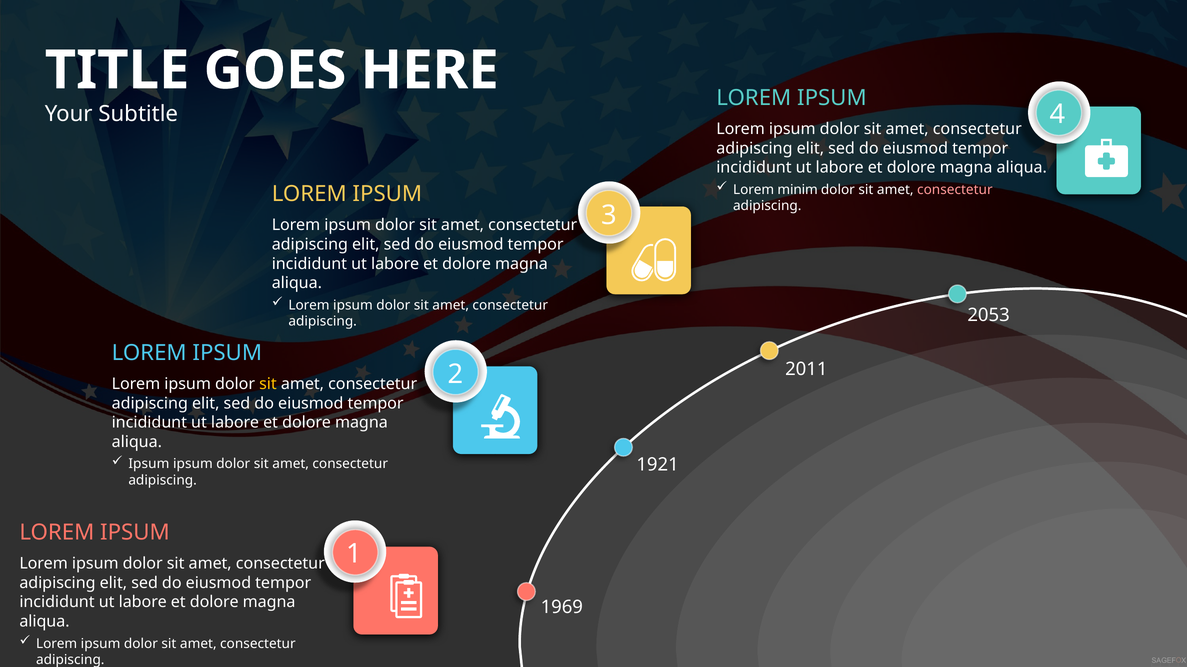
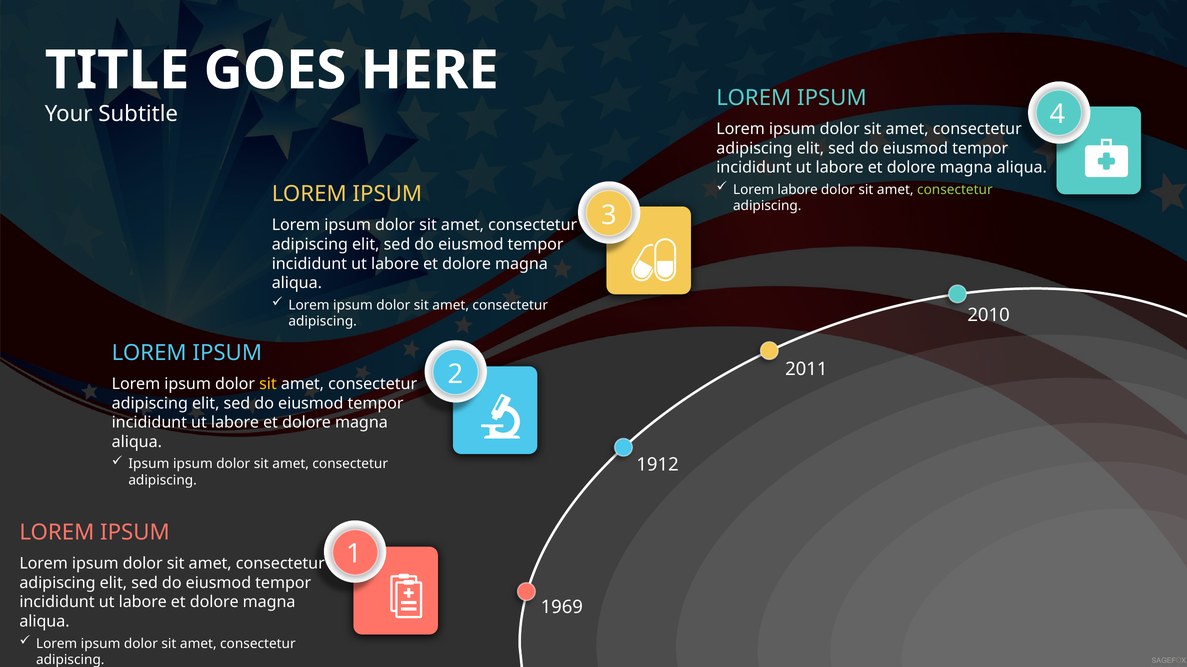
Lorem minim: minim -> labore (798, 190)
consectetur colour: pink -> light green (955, 190)
2053: 2053 -> 2010 (989, 315)
1921: 1921 -> 1912 (658, 465)
